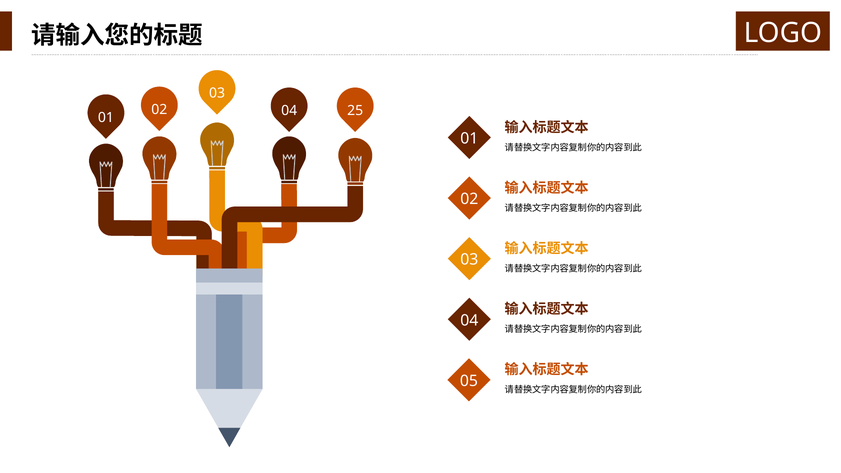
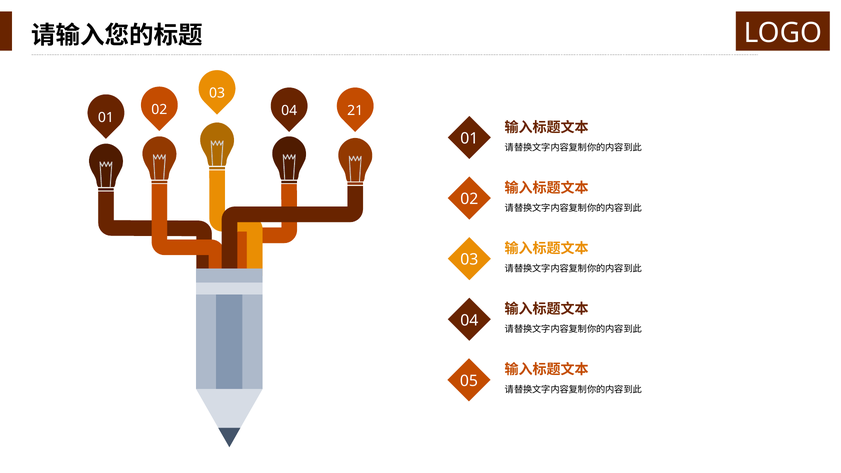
25: 25 -> 21 (355, 111)
